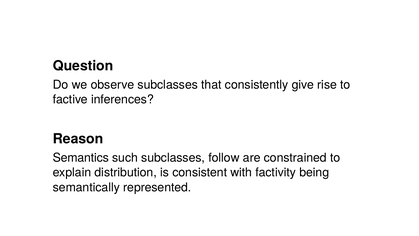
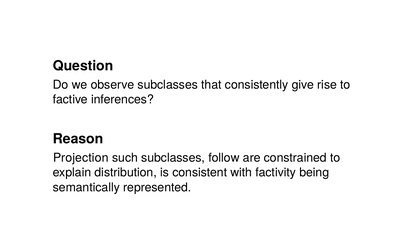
Semantics: Semantics -> Projection (81, 158)
